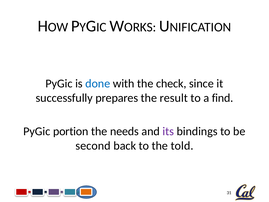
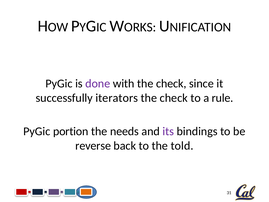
done colour: blue -> purple (98, 83)
prepares: prepares -> iterators (117, 98)
result: result -> check (174, 98)
find: find -> rule (223, 98)
second: second -> reverse (93, 146)
